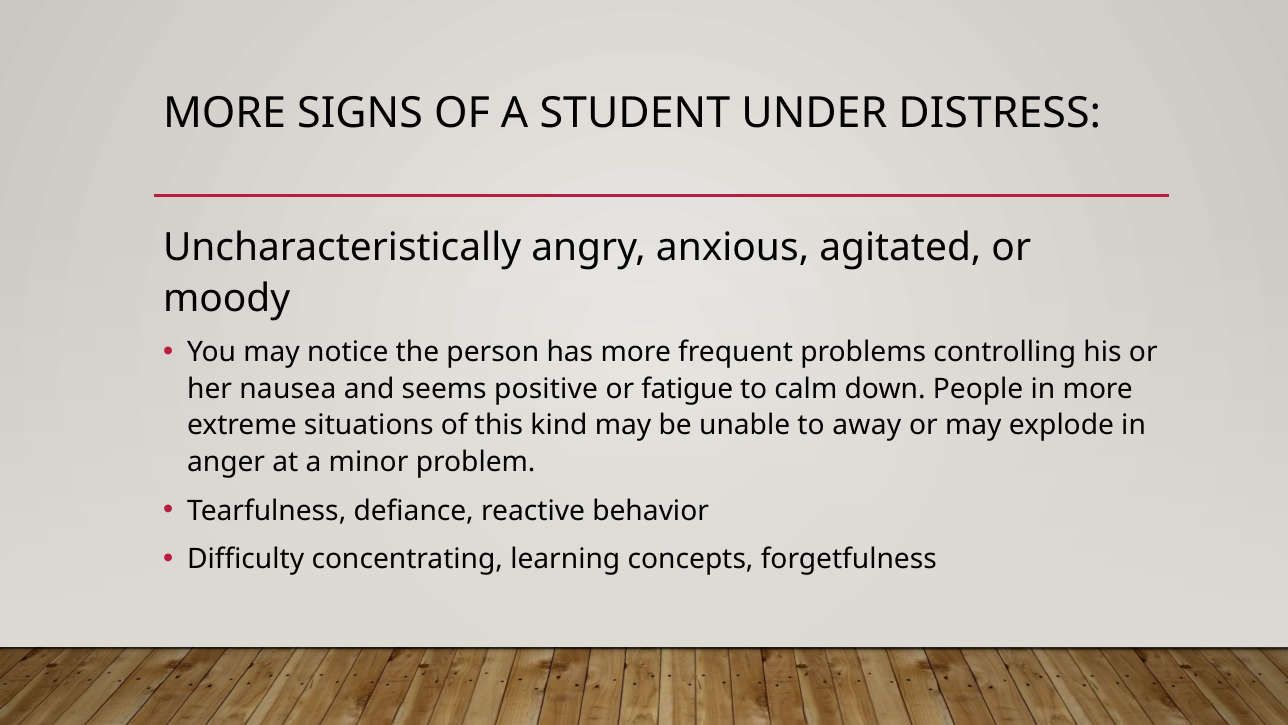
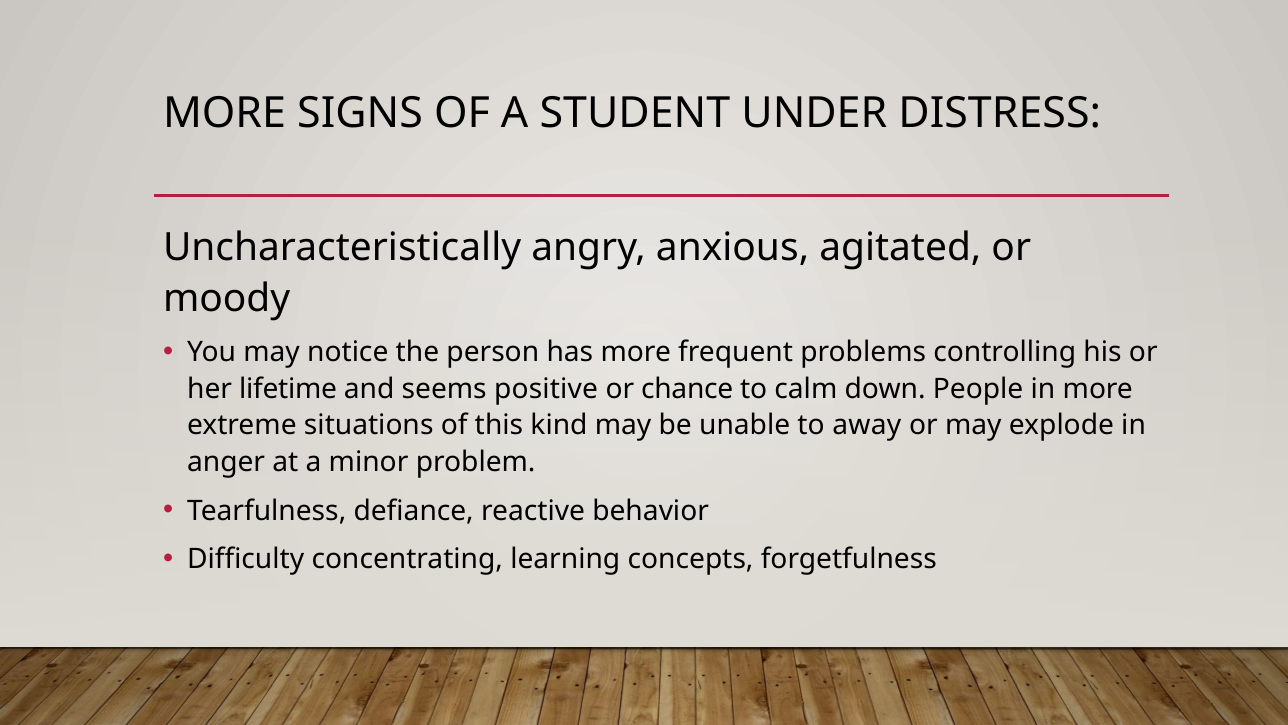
nausea: nausea -> lifetime (288, 389)
fatigue: fatigue -> chance (687, 389)
